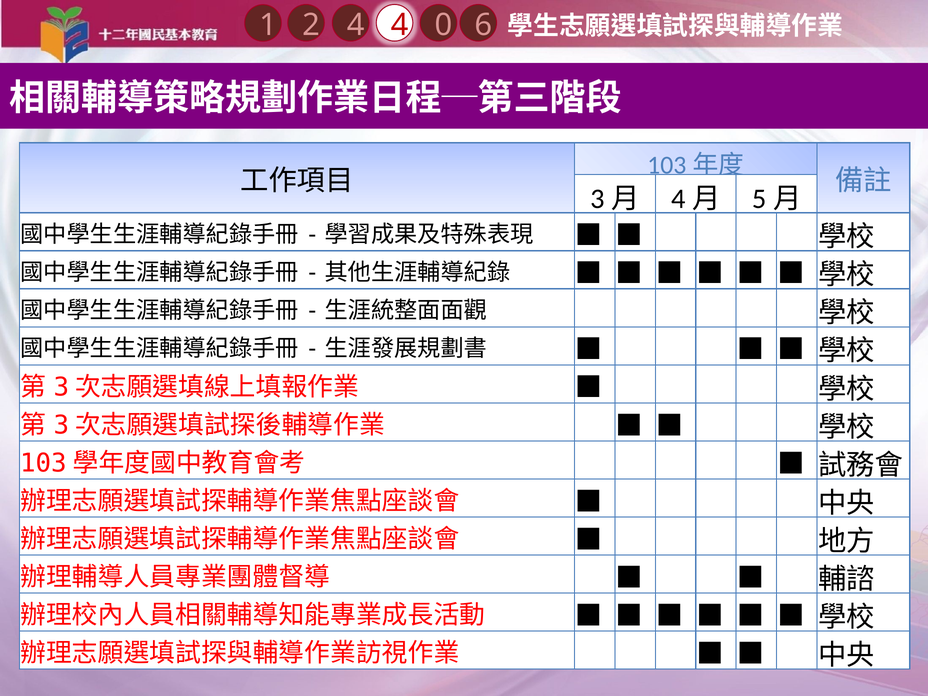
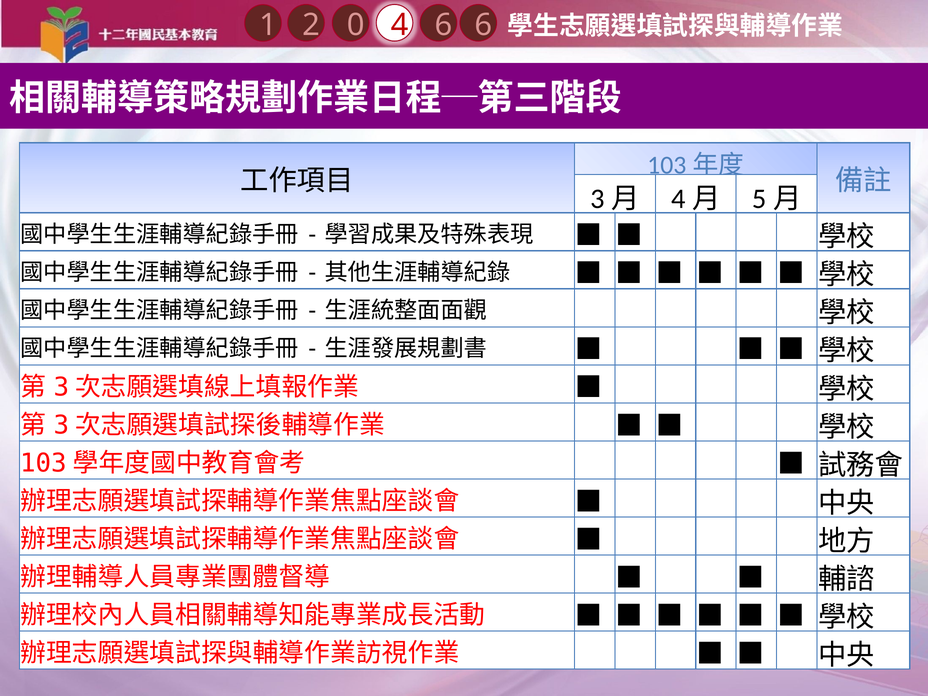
2 0: 0 -> 6 (443, 25)
1 4: 4 -> 0 (356, 25)
